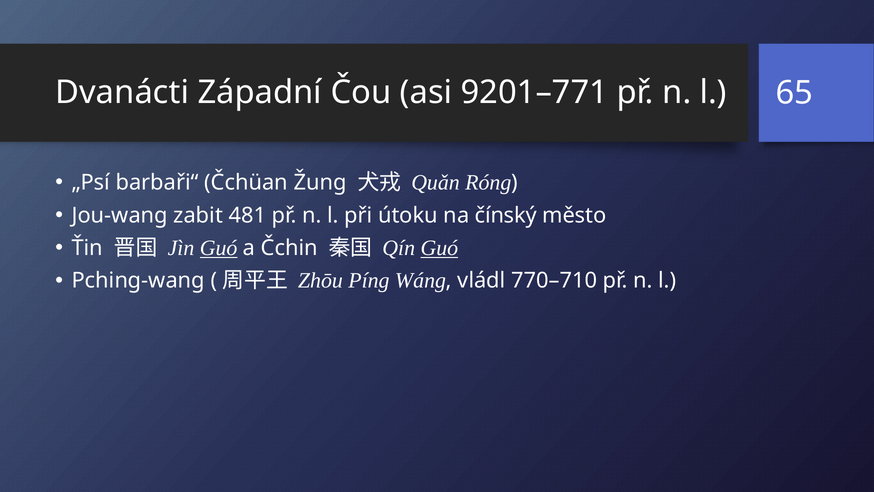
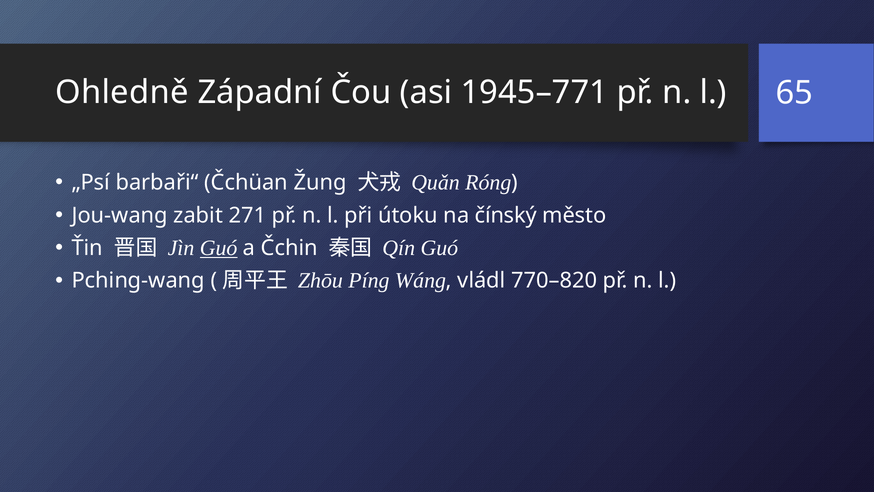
Dvanácti: Dvanácti -> Ohledně (122, 93)
9201–771: 9201–771 -> 1945–771 (534, 93)
481: 481 -> 271 (247, 215)
Guó underline: present -> none (439, 248)
770–710: 770–710 -> 770–820 (554, 281)
